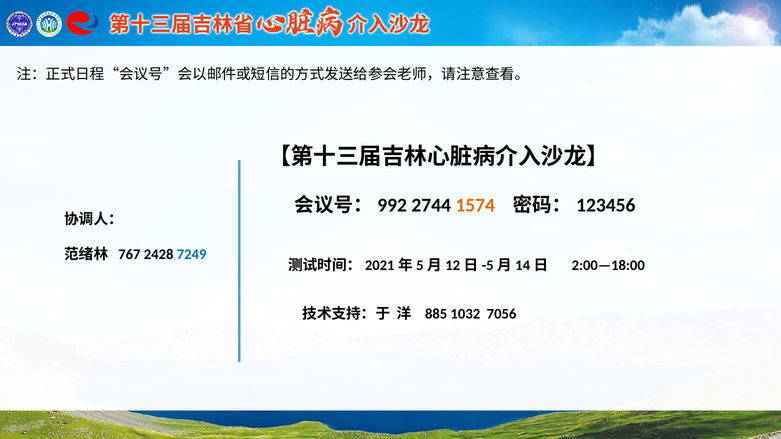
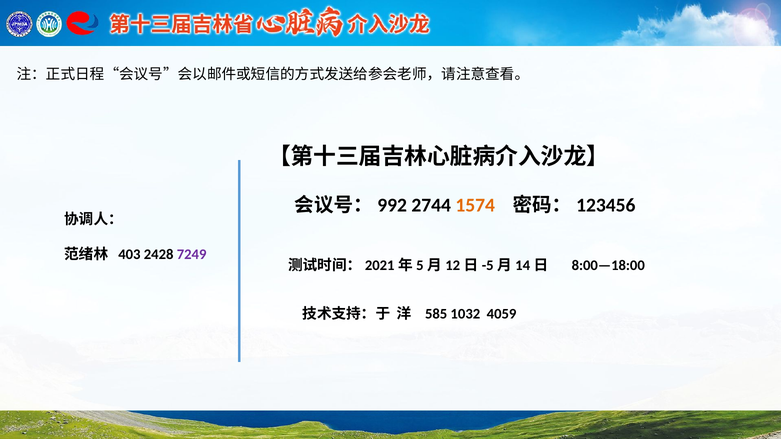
767: 767 -> 403 (129, 255)
7249 colour: blue -> purple (192, 255)
2:00—18:00: 2:00—18:00 -> 8:00—18:00 (608, 266)
885: 885 -> 585 (436, 314)
7056: 7056 -> 4059 (502, 314)
